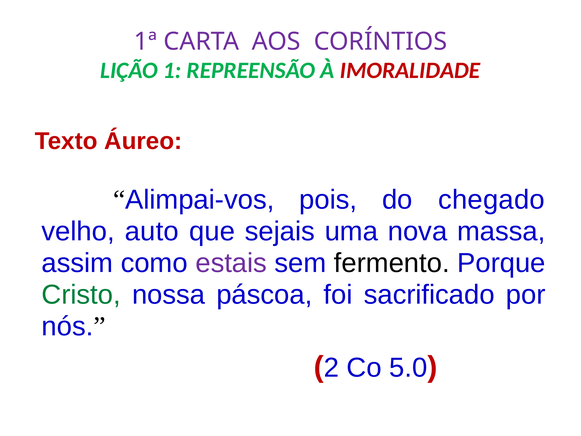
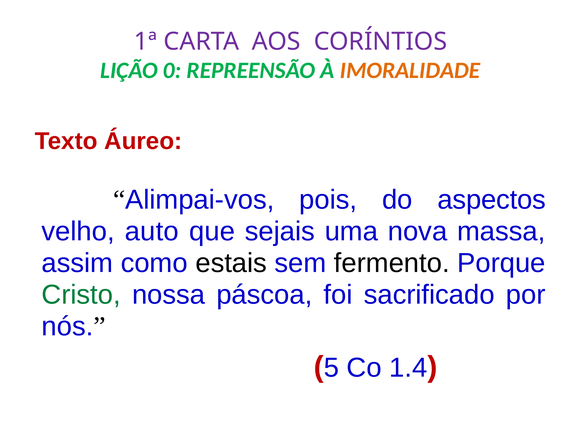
1: 1 -> 0 (172, 70)
IMORALIDADE colour: red -> orange (410, 70)
chegado: chegado -> aspectos (492, 200)
estais colour: purple -> black (231, 263)
2: 2 -> 5 (331, 367)
5.0: 5.0 -> 1.4 (408, 367)
